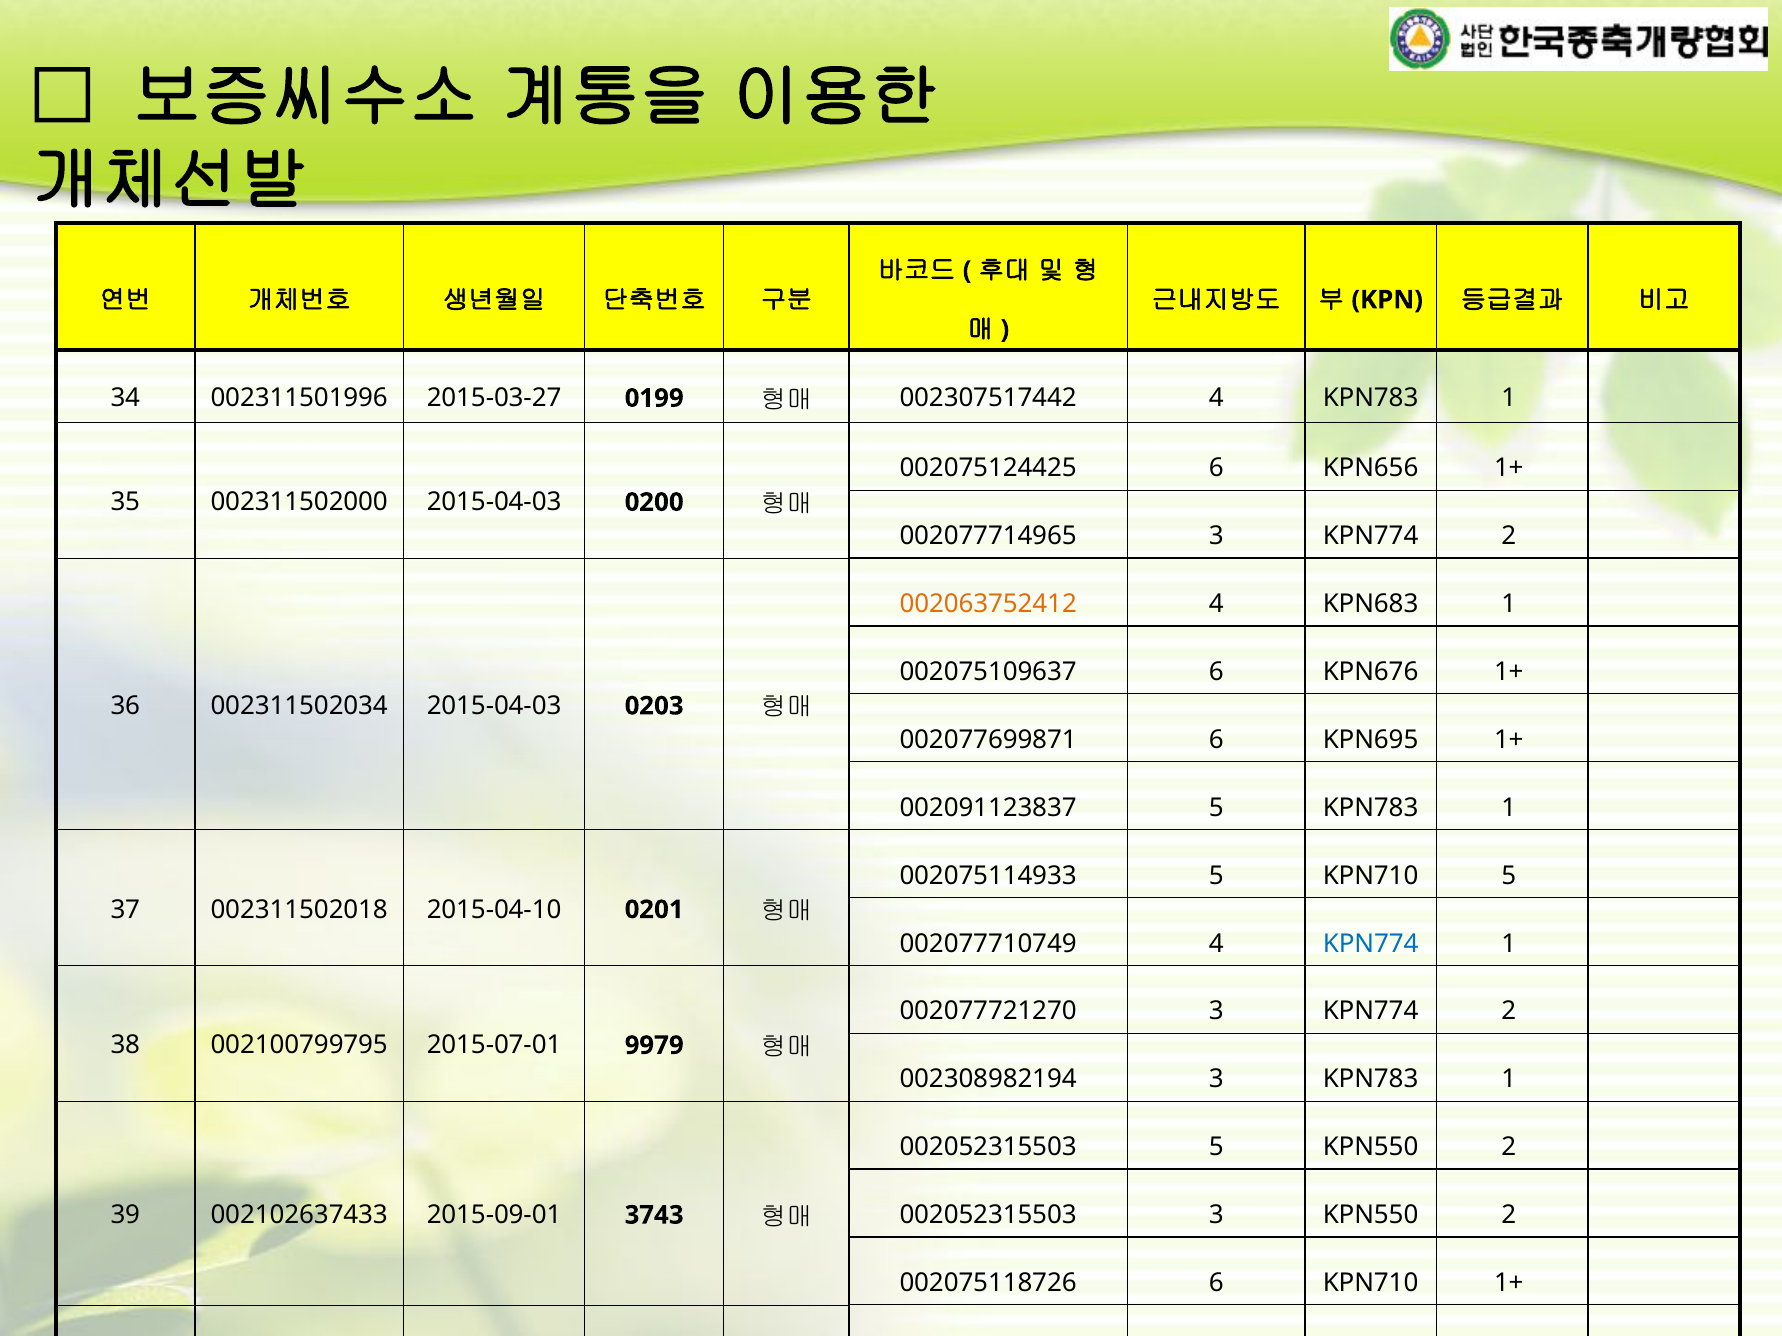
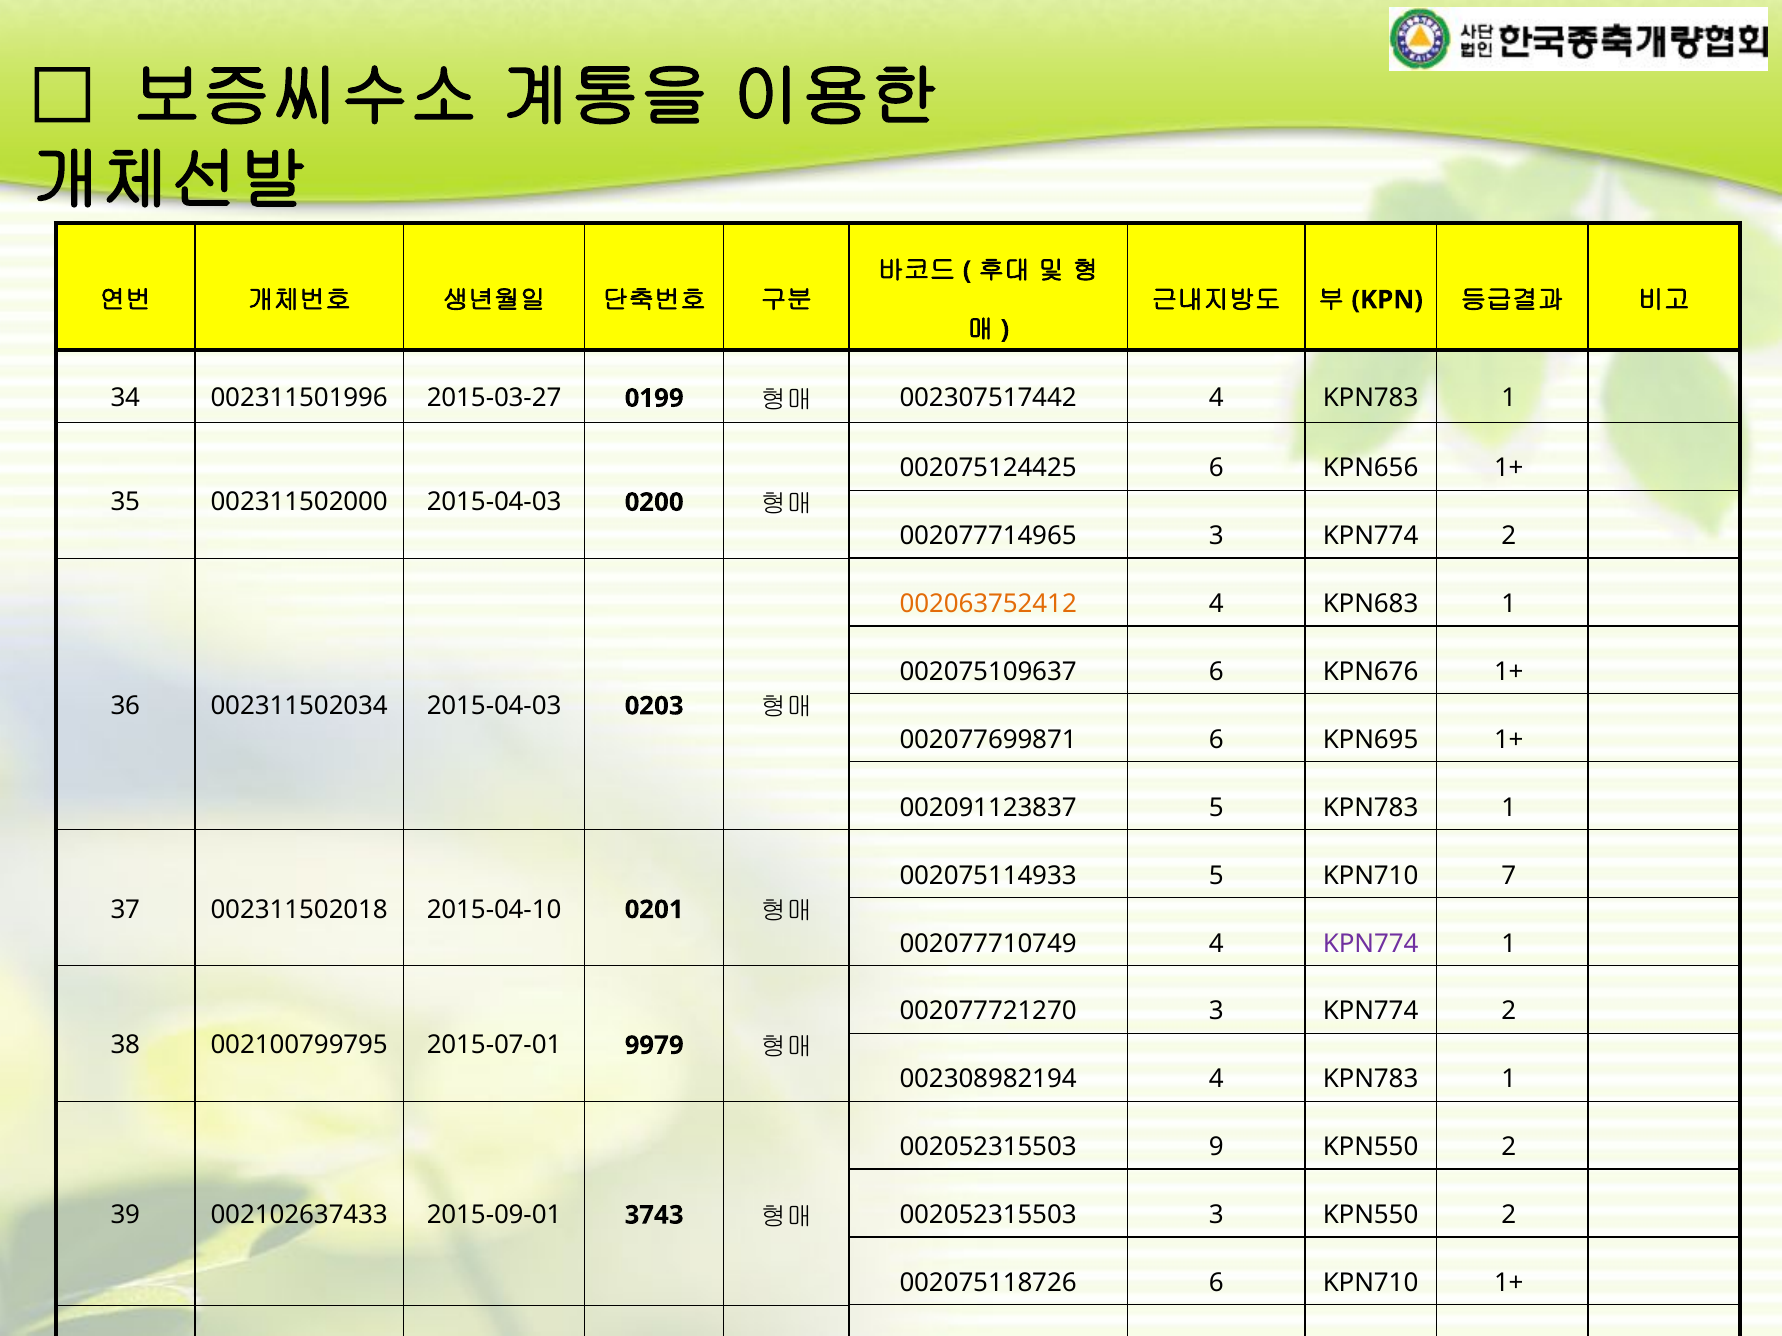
KPN710 5: 5 -> 7 (1509, 876)
KPN774 colour: blue -> purple (1371, 944)
002308982194 3: 3 -> 4 (1216, 1080)
002052315503 5: 5 -> 9 (1216, 1148)
